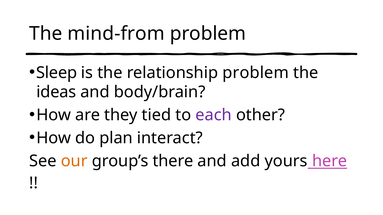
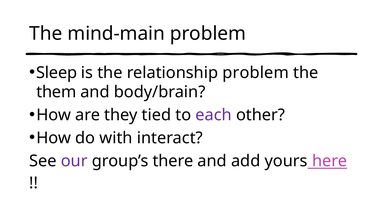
mind-from: mind-from -> mind-main (116, 34)
ideas: ideas -> them (56, 92)
plan: plan -> with (116, 138)
our colour: orange -> purple (74, 161)
